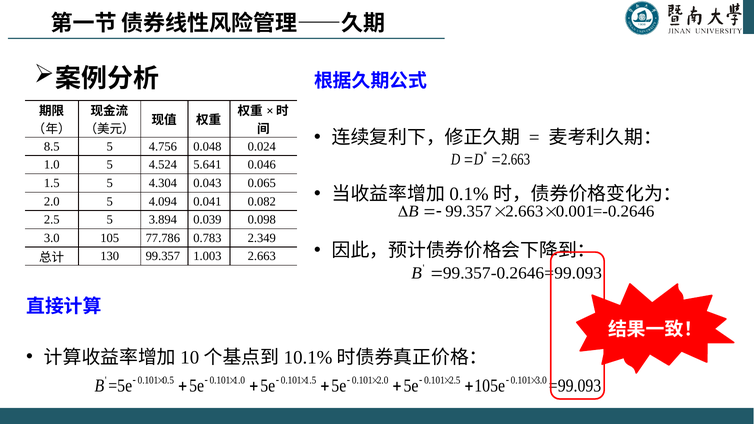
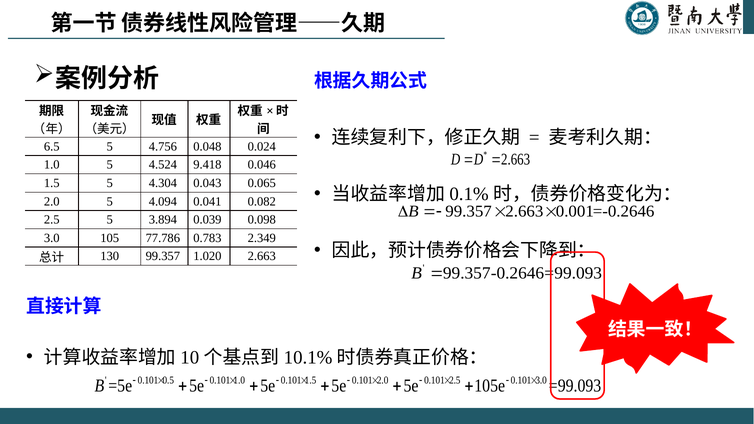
8.5: 8.5 -> 6.5 (52, 147)
5.641: 5.641 -> 9.418 (207, 165)
1.003: 1.003 -> 1.020 (207, 257)
